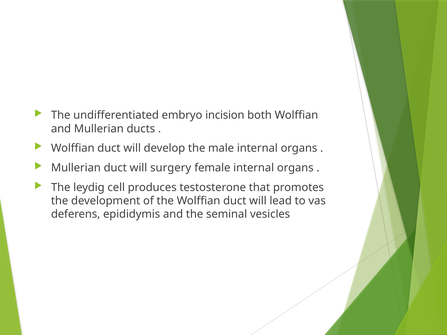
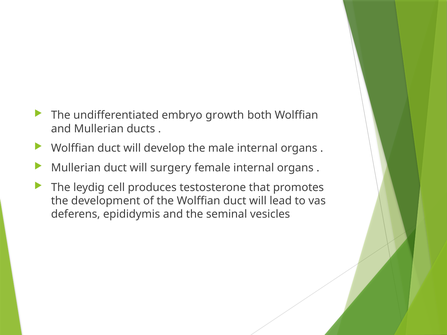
incision: incision -> growth (225, 115)
